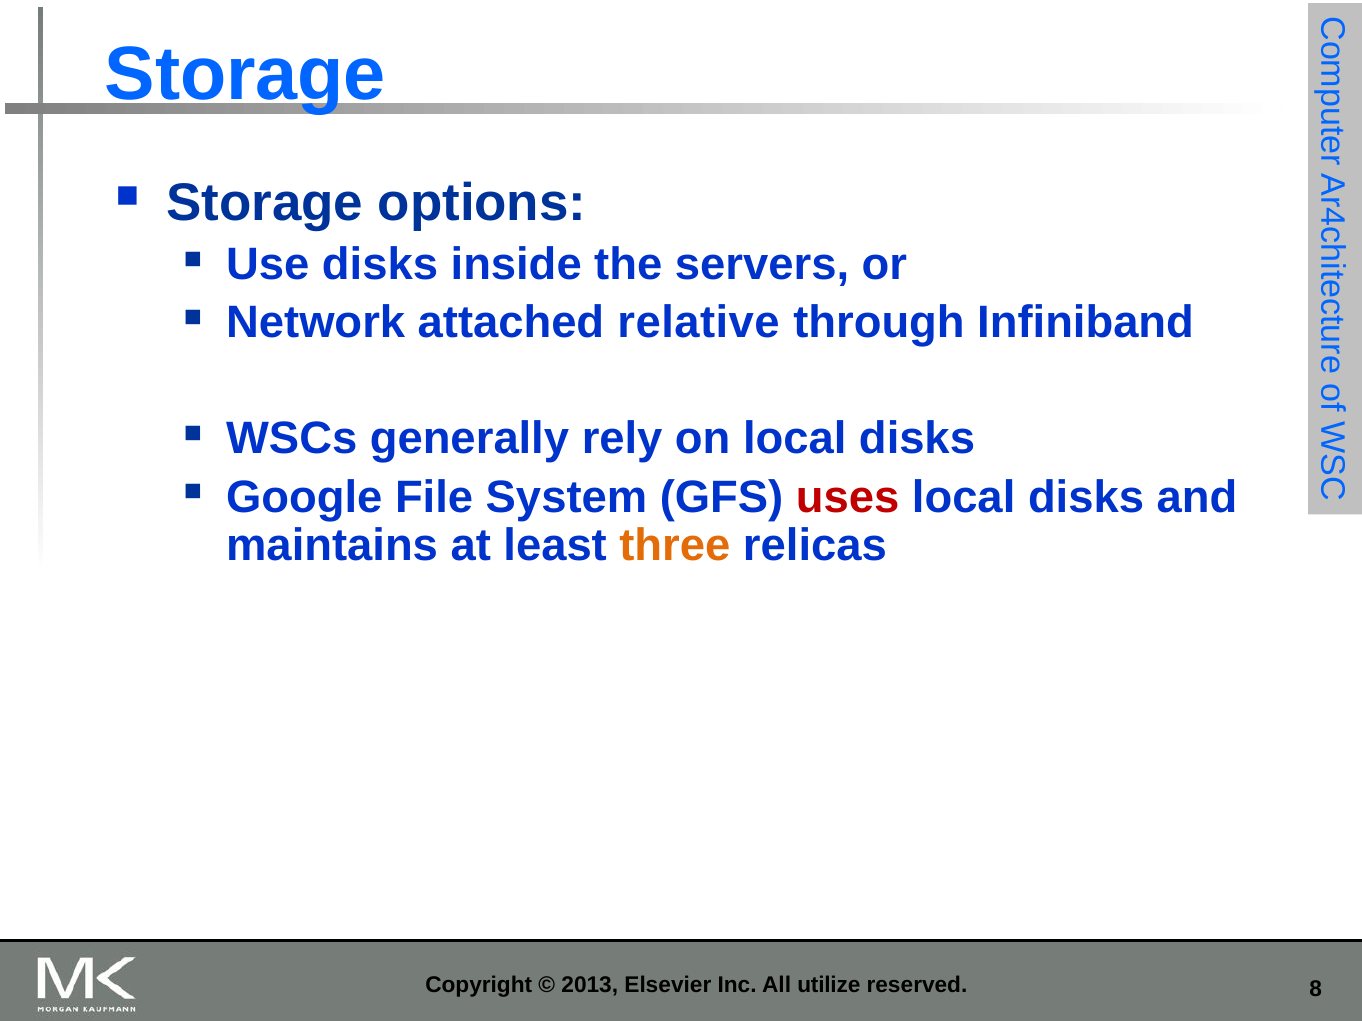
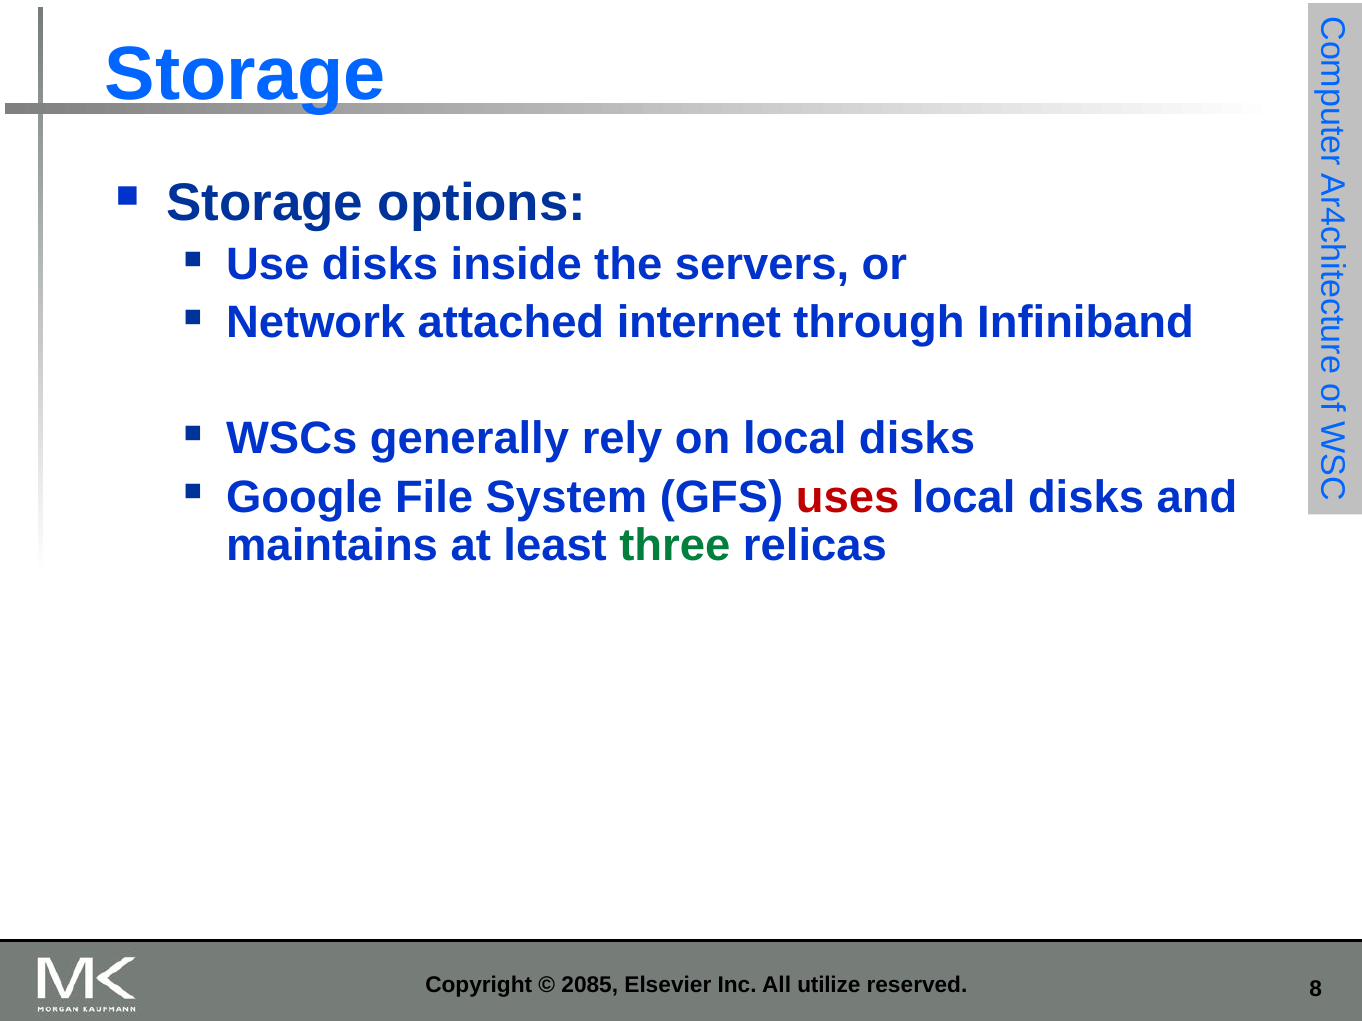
relative: relative -> internet (699, 323)
three colour: orange -> green (675, 546)
2013: 2013 -> 2085 (590, 985)
